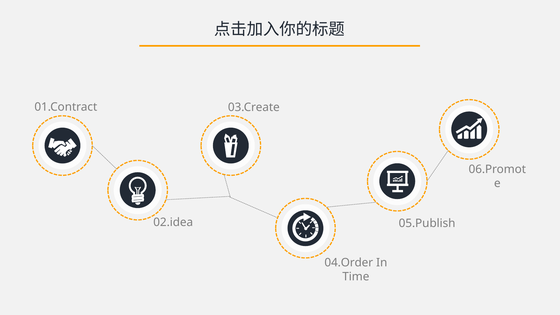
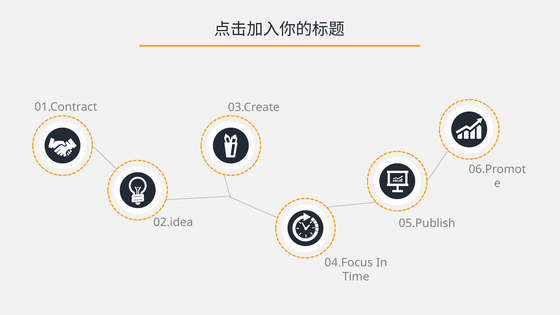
04.Order: 04.Order -> 04.Focus (349, 263)
